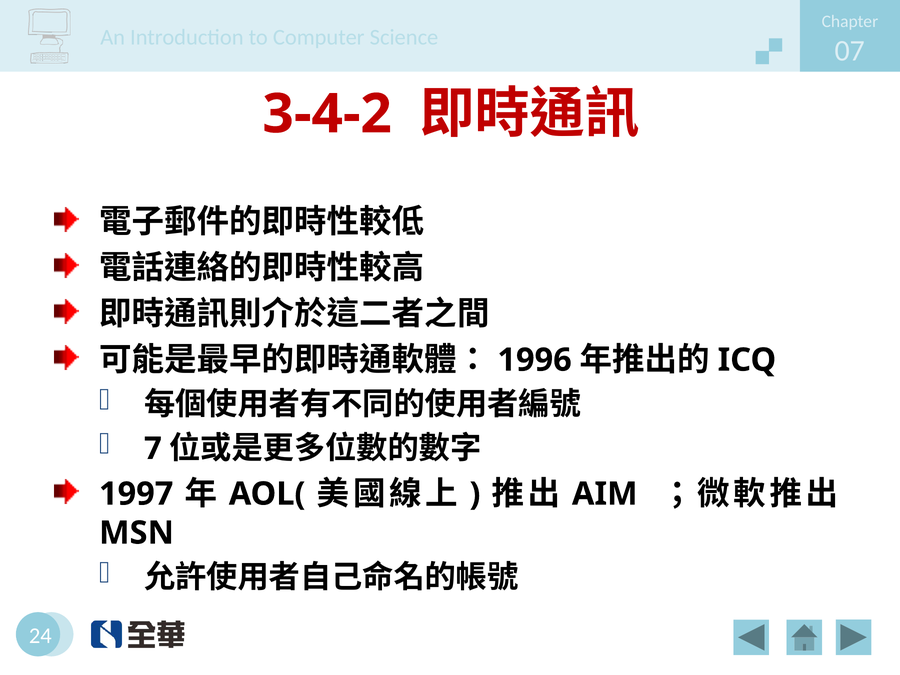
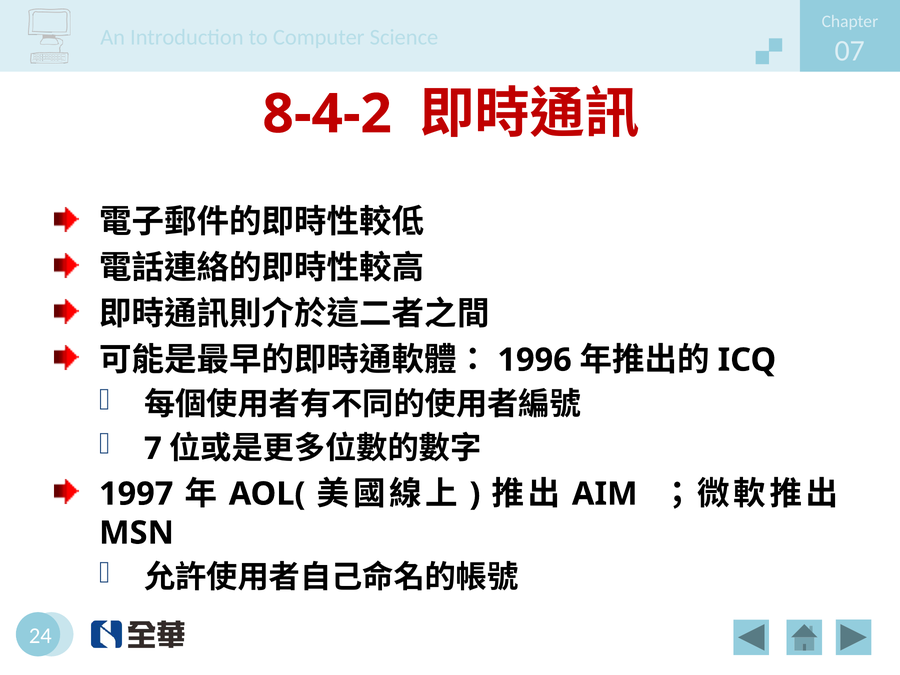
3-4-2: 3-4-2 -> 8-4-2 (327, 114)
